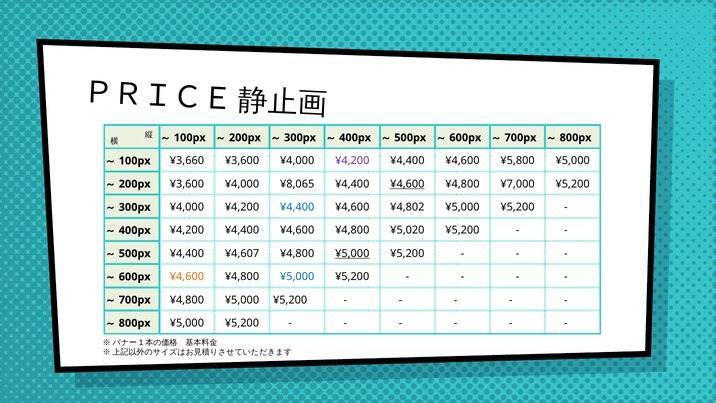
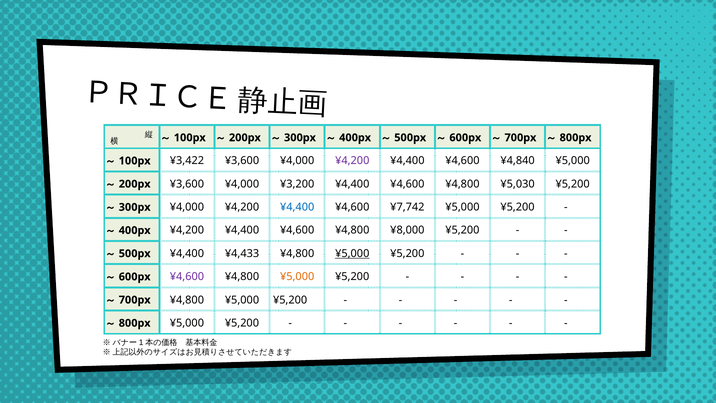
¥3,660: ¥3,660 -> ¥3,422 (187, 161)
¥5,800: ¥5,800 -> ¥4,840 (518, 161)
¥8,065: ¥8,065 -> ¥3,200 (297, 184)
¥4,600 underline: present -> none (407, 184)
¥7,000: ¥7,000 -> ¥5,030 (518, 184)
¥4,802: ¥4,802 -> ¥7,742 (407, 207)
¥5,020: ¥5,020 -> ¥8,000 (407, 230)
¥4,607: ¥4,607 -> ¥4,433 (242, 253)
¥4,600 colour: orange -> purple (187, 277)
¥5,000 colour: blue -> orange (297, 277)
